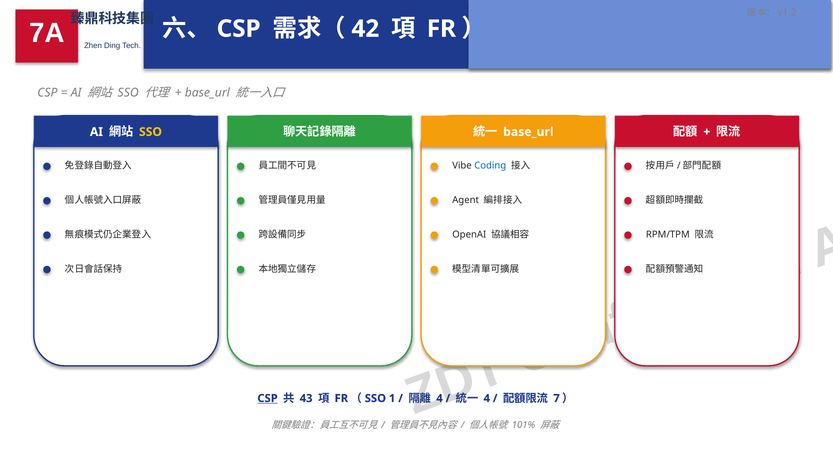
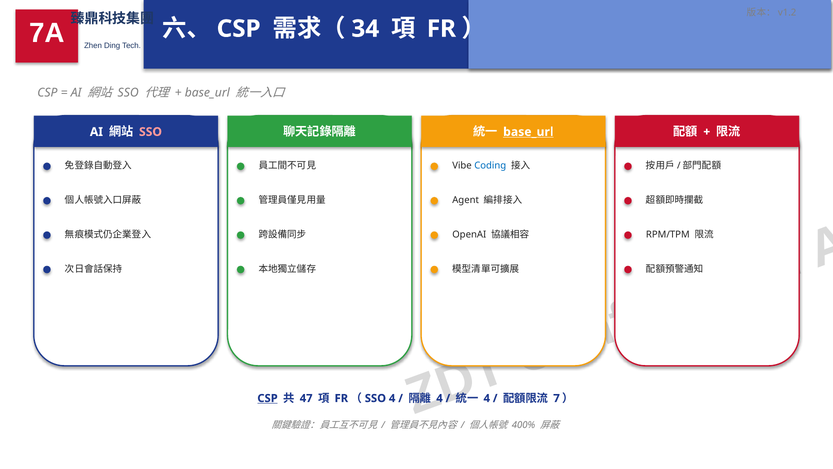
42: 42 -> 34 (365, 29)
base_url underline: none -> present (528, 132)
SSO colour: yellow -> pink (151, 132)
43: 43 -> 47 (306, 398)
SSO 1: 1 -> 4 (392, 398)
101%: 101% -> 400% (524, 425)
